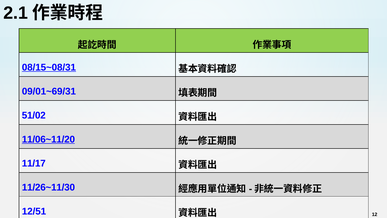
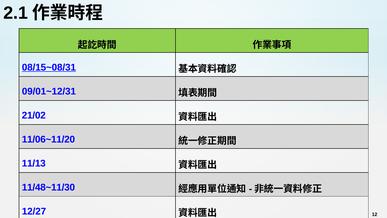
09/01~69/31: 09/01~69/31 -> 09/01~12/31 (49, 91)
51/02: 51/02 -> 21/02 (34, 115)
11/06~11/20 underline: present -> none (48, 139)
11/17: 11/17 -> 11/13 (34, 163)
11/26~11/30: 11/26~11/30 -> 11/48~11/30 (48, 187)
12/51: 12/51 -> 12/27 (34, 211)
